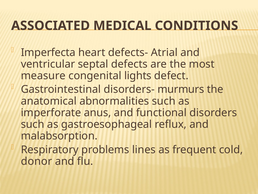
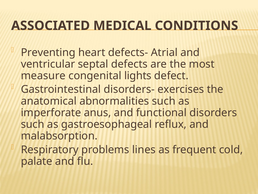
Imperfecta: Imperfecta -> Preventing (48, 52)
murmurs: murmurs -> exercises (181, 89)
donor: donor -> palate (37, 161)
